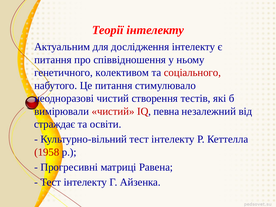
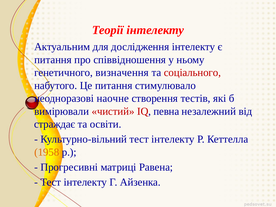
колективом: колективом -> визначення (122, 73)
неодноразові чистий: чистий -> наочне (113, 98)
1958 colour: red -> orange (47, 152)
